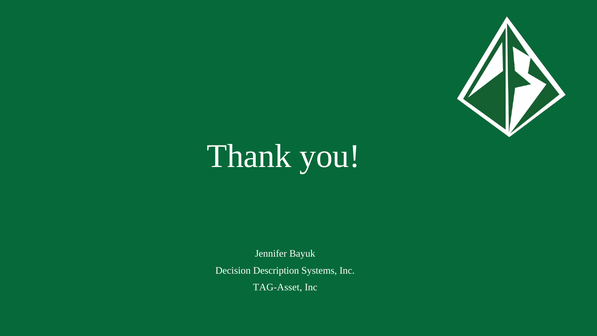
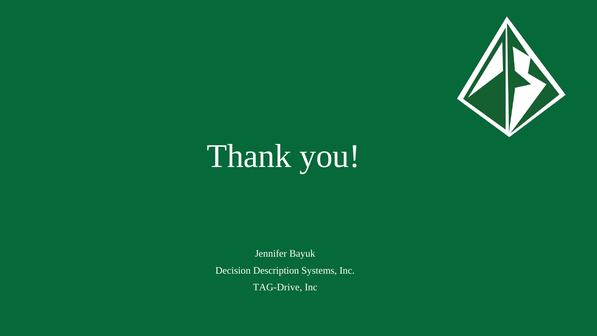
TAG-Asset: TAG-Asset -> TAG-Drive (278, 287)
